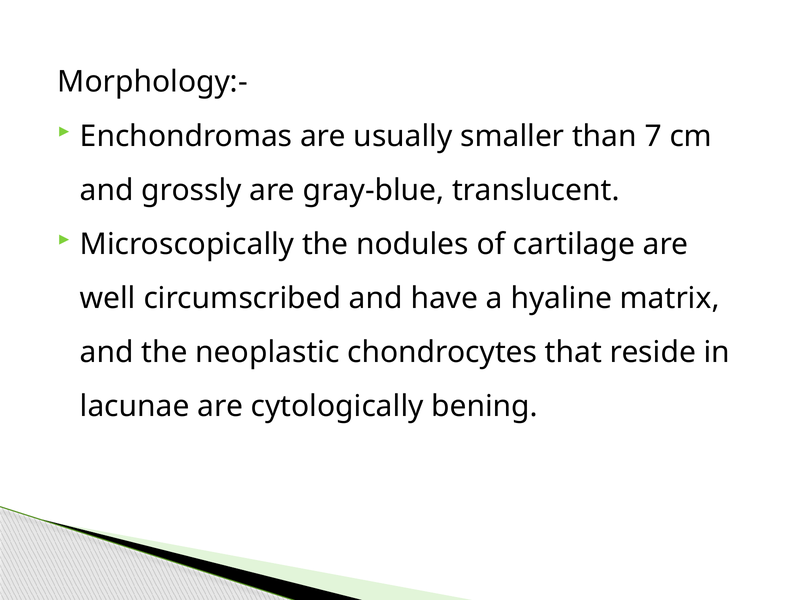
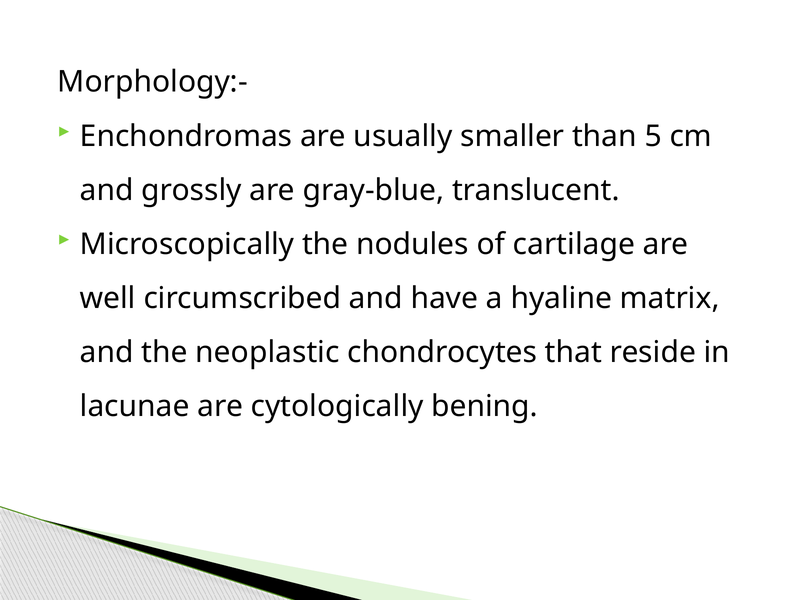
7: 7 -> 5 (653, 136)
